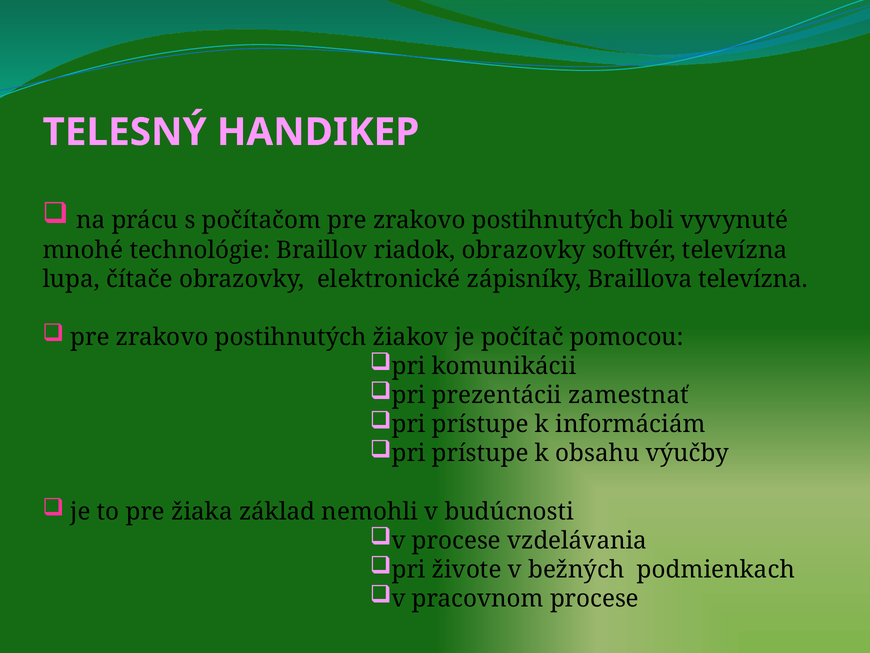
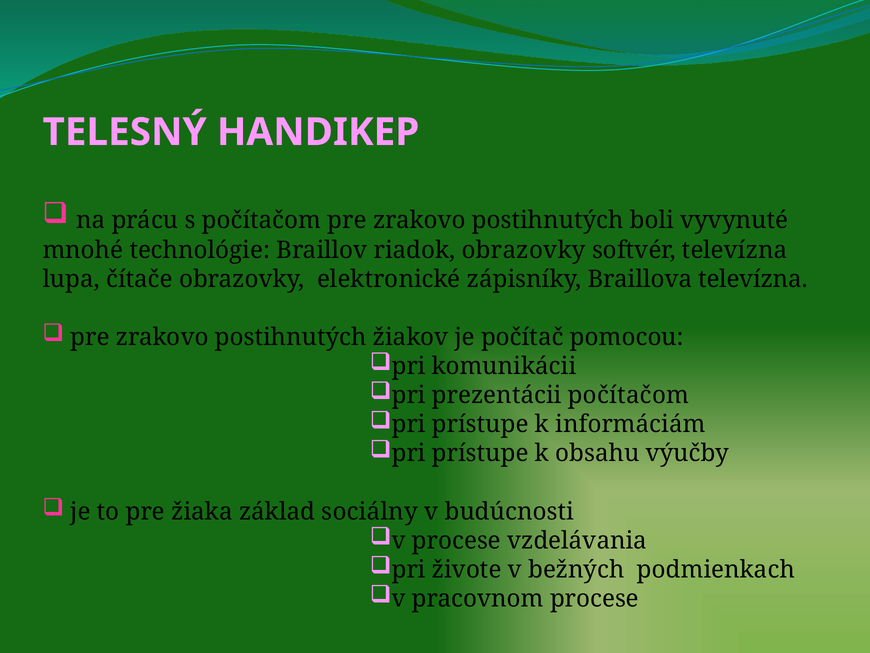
prezentácii zamestnať: zamestnať -> počítačom (628, 395)
nemohli: nemohli -> sociálny (370, 511)
